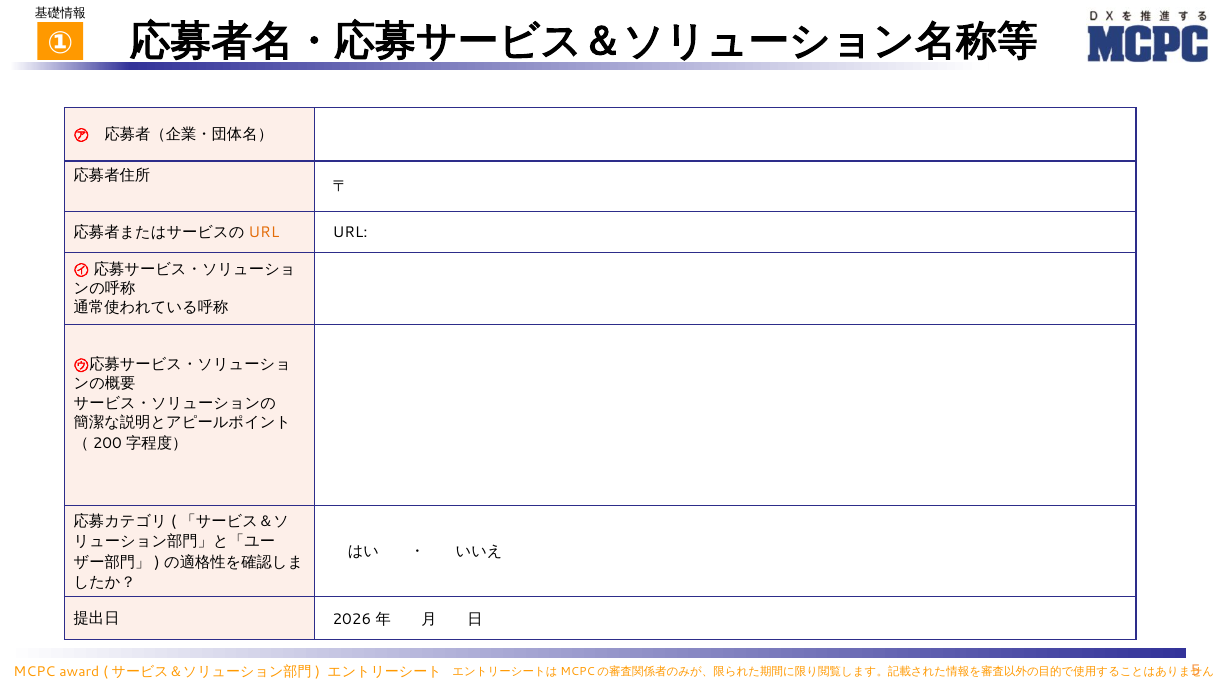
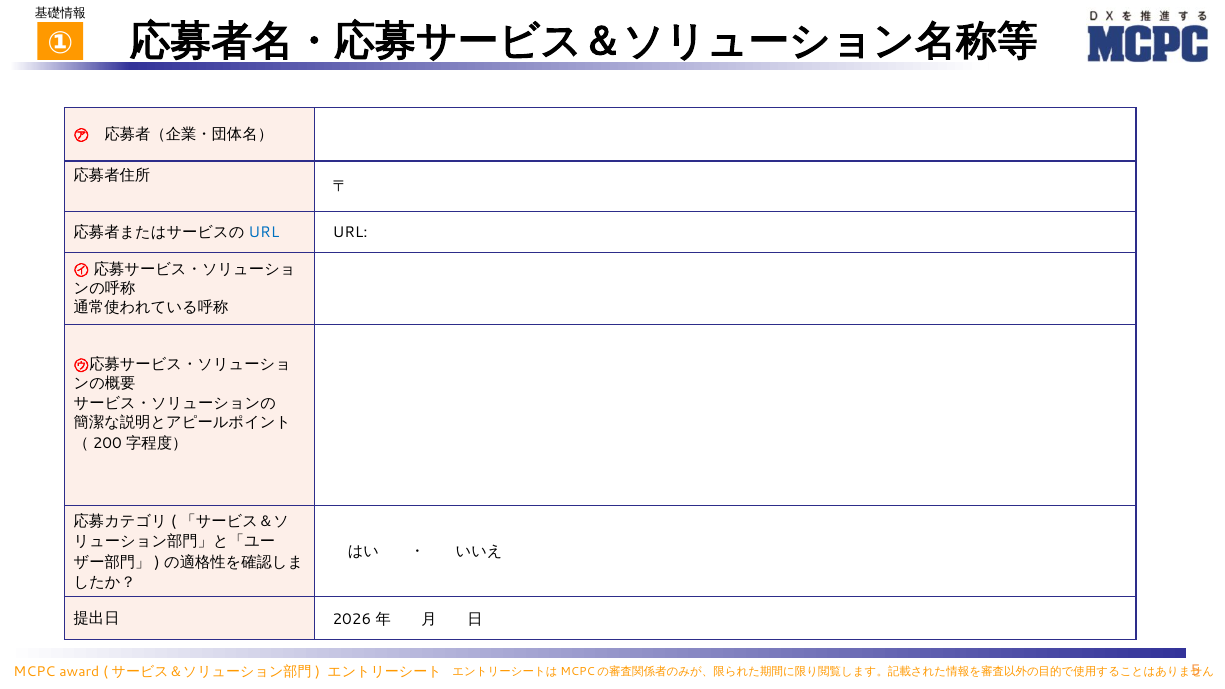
URL colour: orange -> blue (264, 233)
